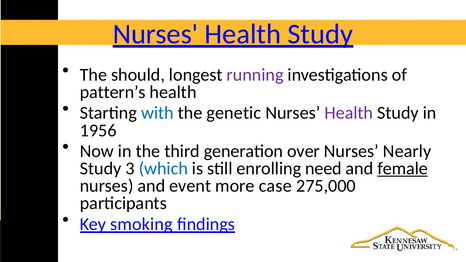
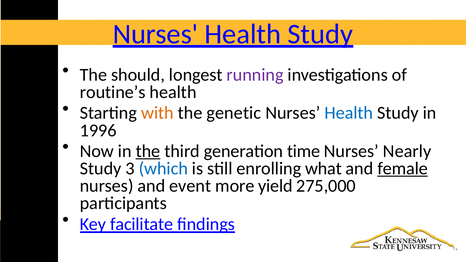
pattern’s: pattern’s -> routine’s (113, 92)
with colour: blue -> orange (157, 113)
Health colour: purple -> blue (349, 113)
1956: 1956 -> 1996 (98, 130)
the underline: none -> present (148, 151)
over: over -> time (304, 151)
need: need -> what (323, 169)
case: case -> yield (275, 186)
smoking: smoking -> facilitate (142, 224)
